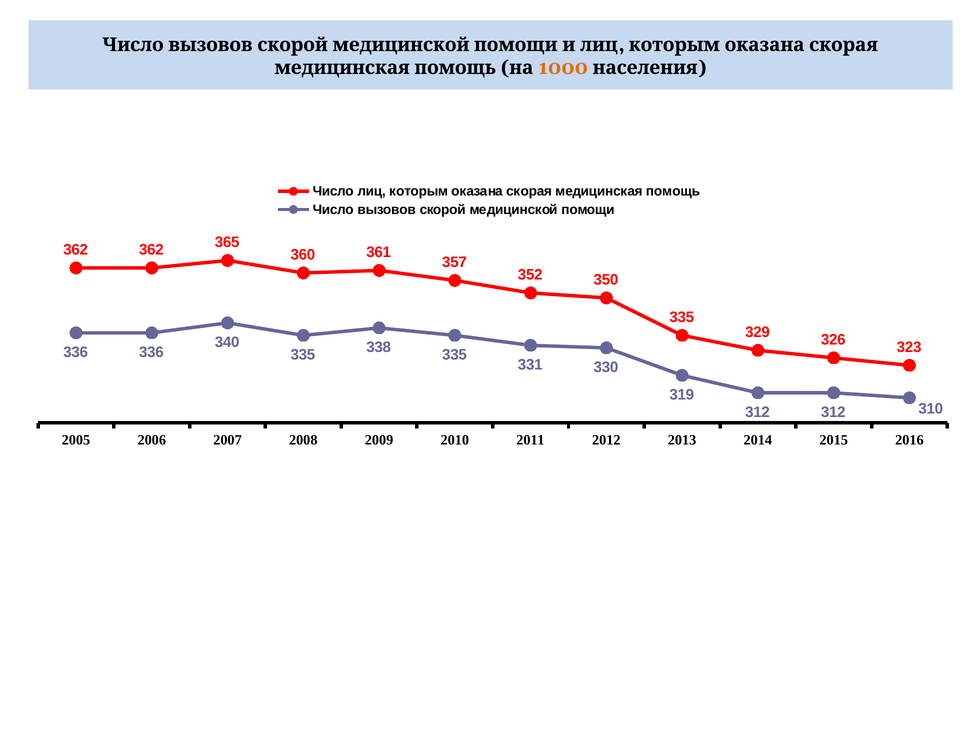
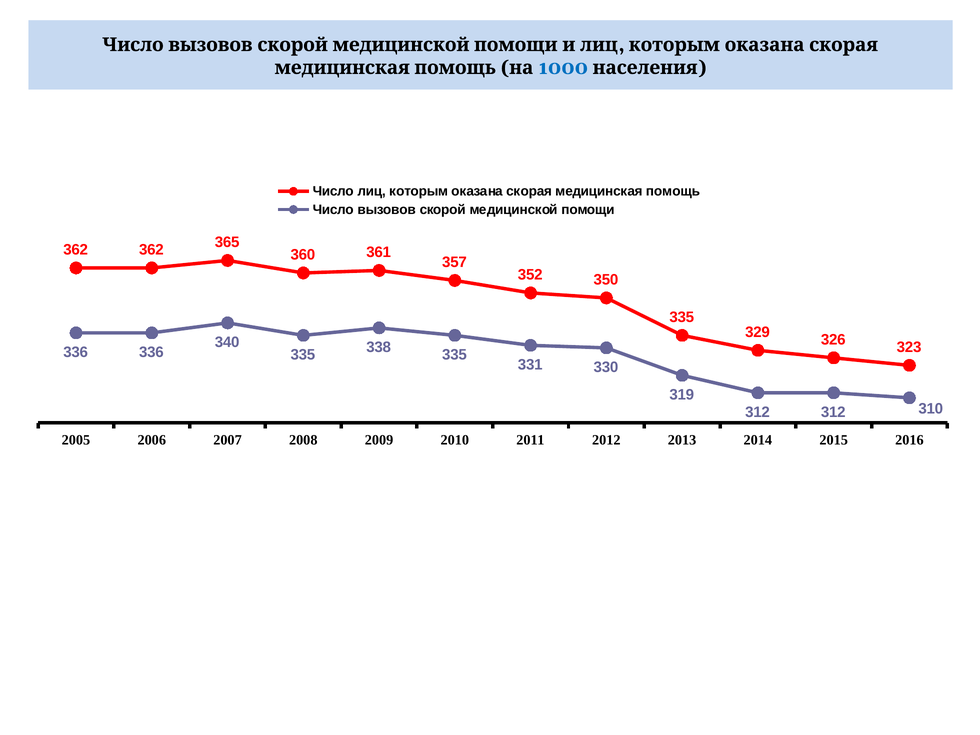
1000 colour: orange -> blue (563, 68)
